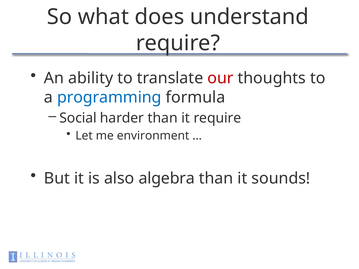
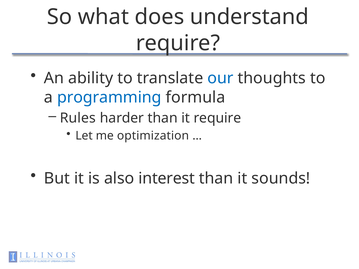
our colour: red -> blue (220, 78)
Social: Social -> Rules (78, 118)
environment: environment -> optimization (153, 136)
algebra: algebra -> interest (167, 178)
